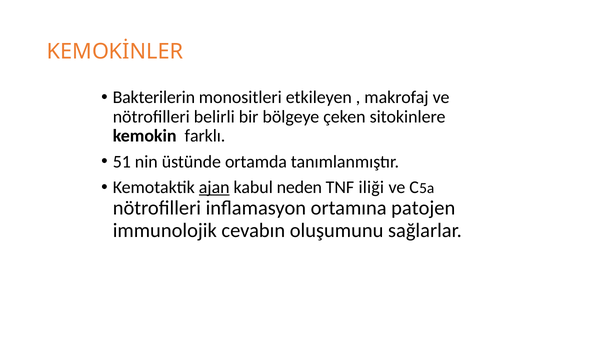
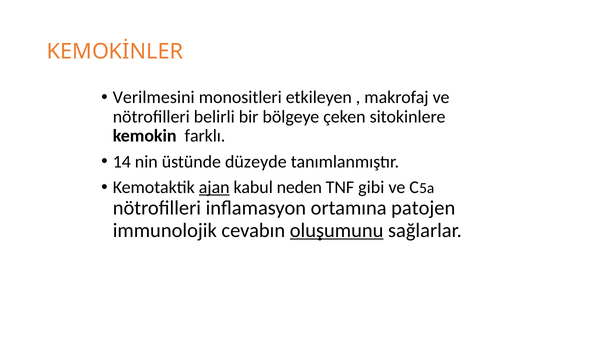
Bakterilerin: Bakterilerin -> Verilmesini (154, 98)
51: 51 -> 14 (122, 162)
ortamda: ortamda -> düzeyde (256, 162)
iliği: iliği -> gibi (371, 188)
oluşumunu underline: none -> present (337, 231)
